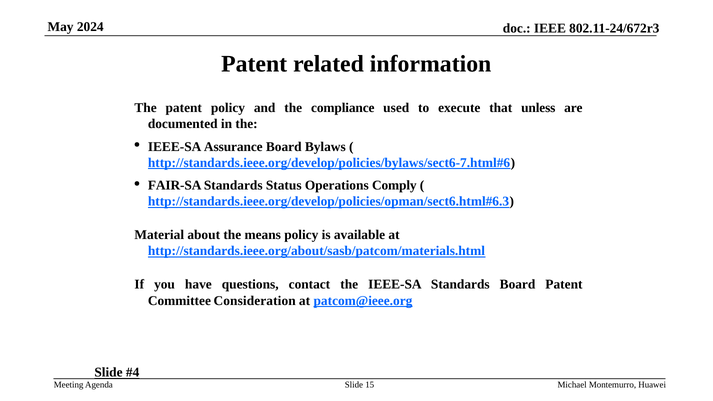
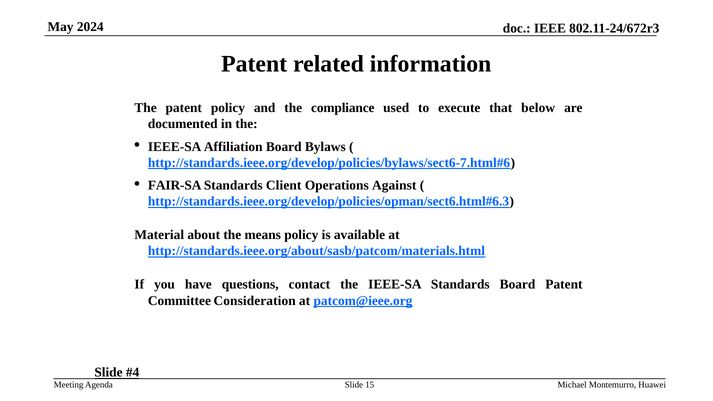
unless: unless -> below (538, 108)
Assurance: Assurance -> Affiliation (233, 147)
Status: Status -> Client (284, 186)
Comply: Comply -> Against (394, 186)
